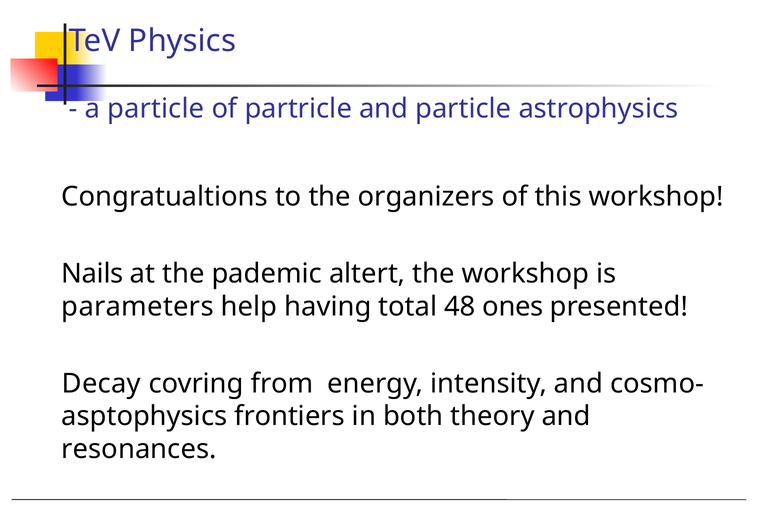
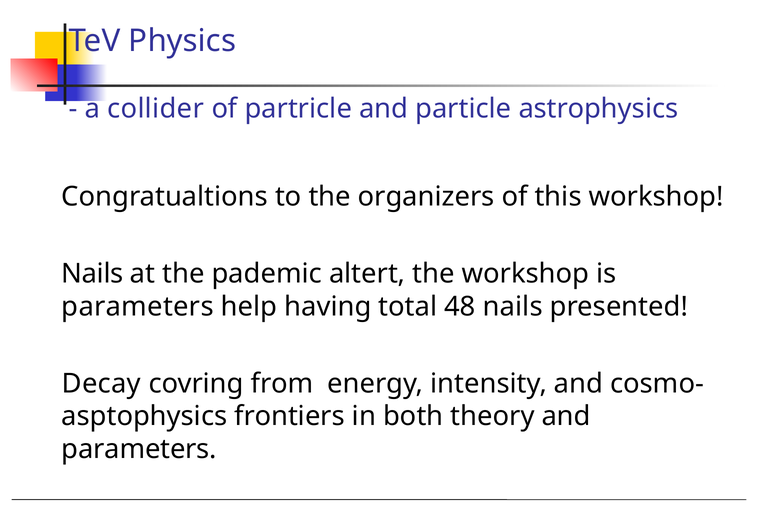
a particle: particle -> collider (156, 109)
48 ones: ones -> nails (513, 307)
resonances: resonances -> parameters (139, 449)
